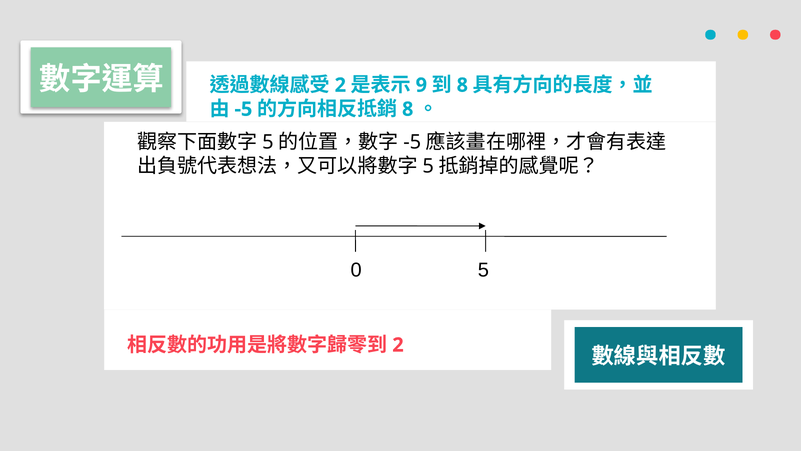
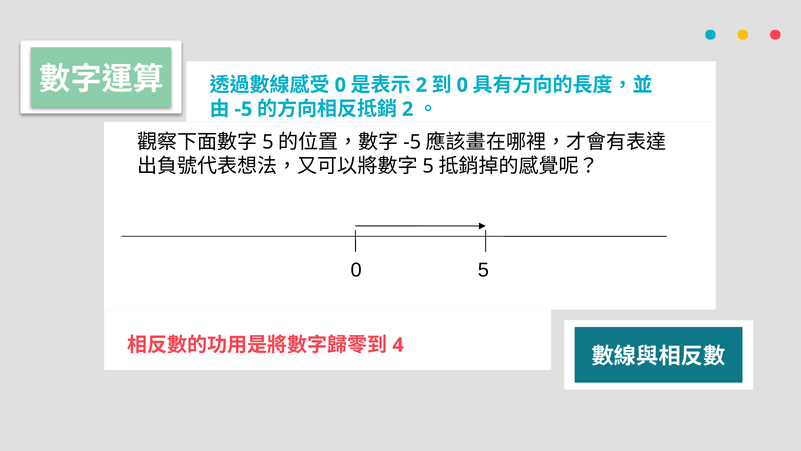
2: 2 -> 0 (340, 85)
9: 9 -> 2 (421, 85)
8: 8 -> 0 (462, 85)
8: 8 -> 2 (408, 109)
2: 2 -> 4 (398, 345)
